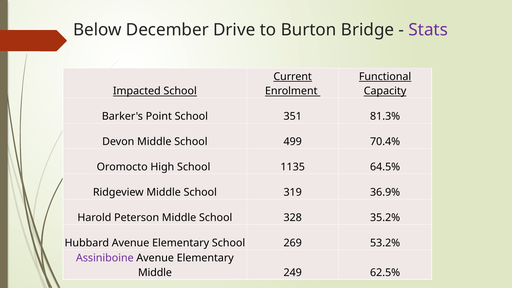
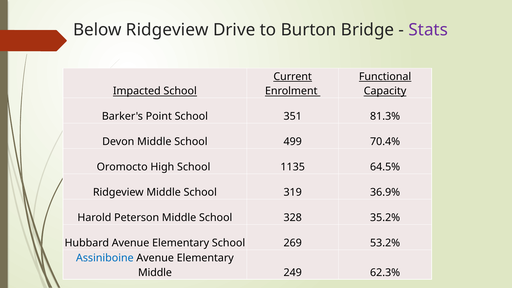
Below December: December -> Ridgeview (167, 30)
Assiniboine colour: purple -> blue (105, 258)
62.5%: 62.5% -> 62.3% (385, 273)
